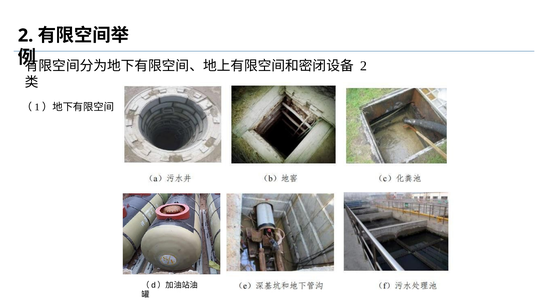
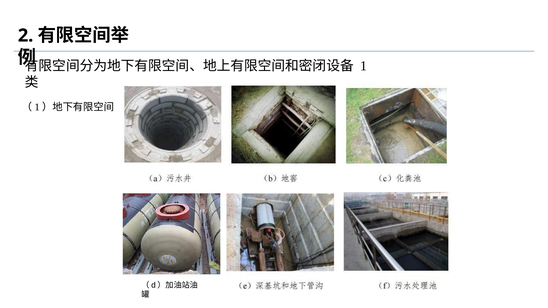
2: 2 -> 1 (363, 66)
